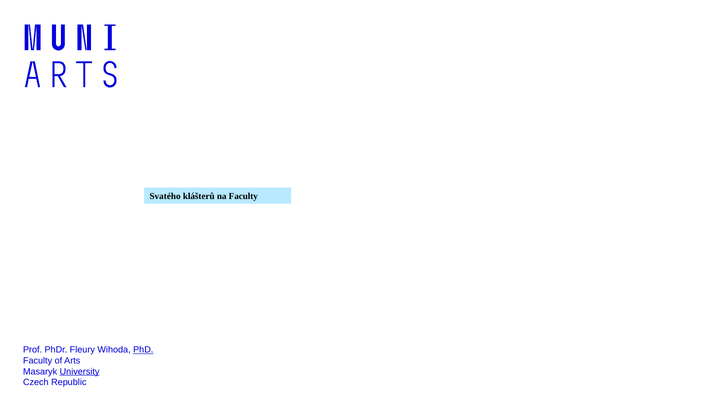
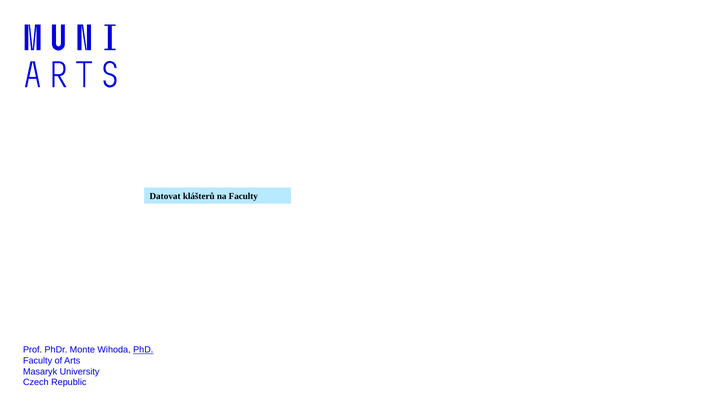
Svatého: Svatého -> Datovat (165, 196)
Fleury: Fleury -> Monte (82, 350)
University underline: present -> none (80, 372)
